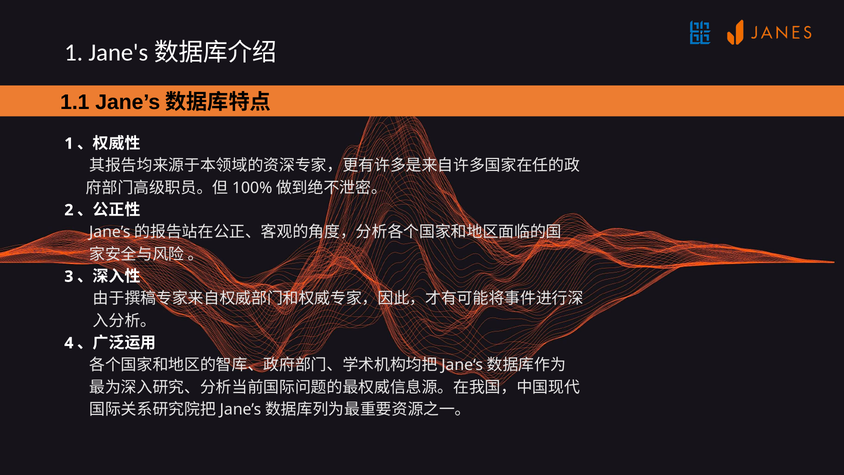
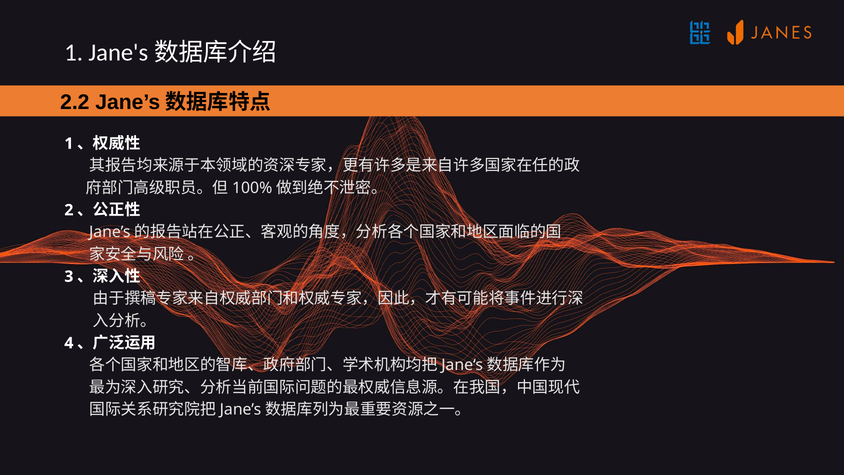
1.1: 1.1 -> 2.2 (75, 102)
